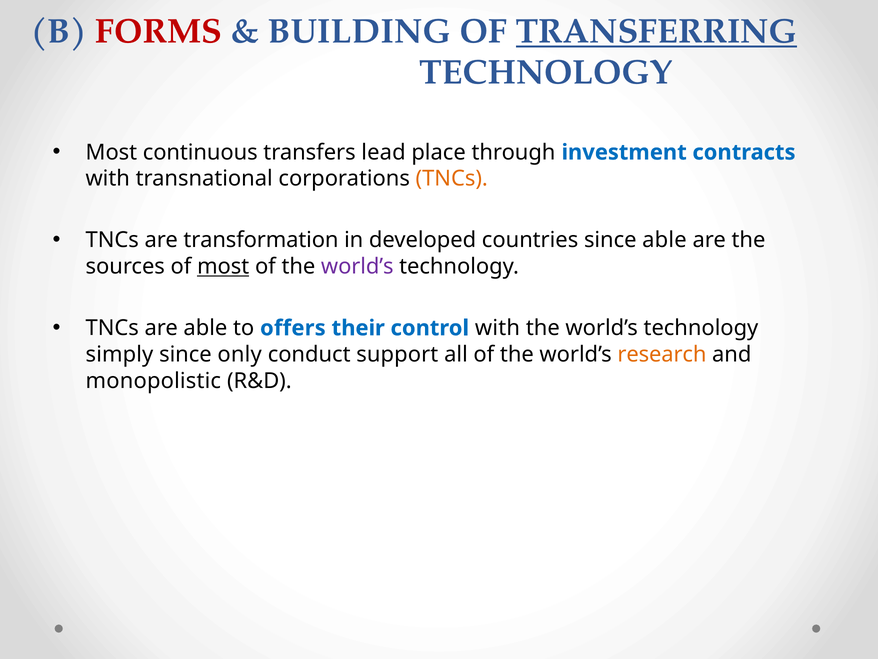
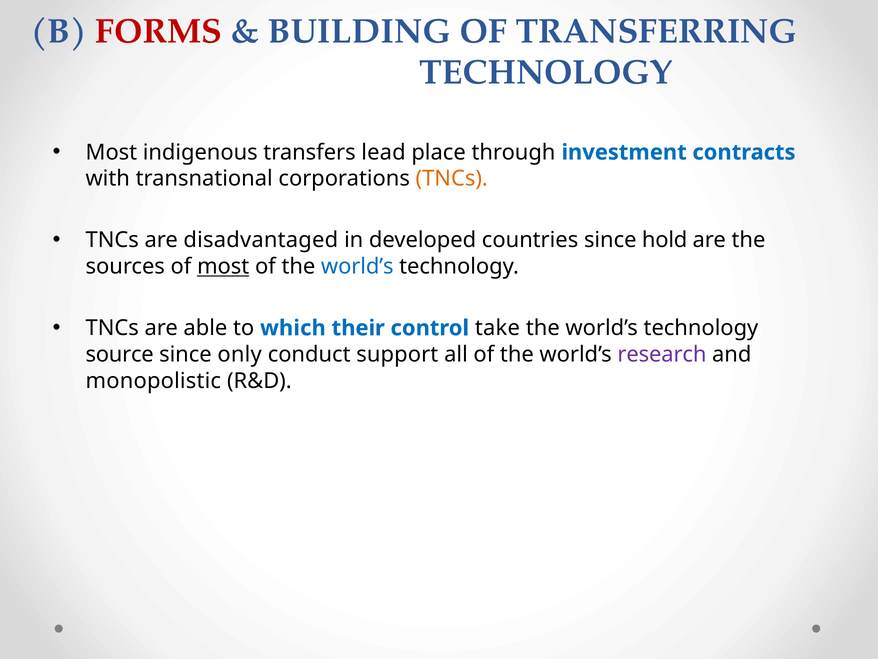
TRANSFERRING underline: present -> none (656, 32)
continuous: continuous -> indigenous (200, 152)
transformation: transformation -> disadvantaged (261, 240)
since able: able -> hold (665, 240)
world’s colour: purple -> blue (357, 266)
offers: offers -> which (293, 328)
control with: with -> take (497, 328)
simply: simply -> source (120, 354)
research colour: orange -> purple (662, 354)
